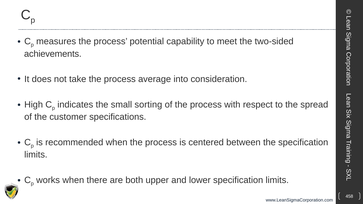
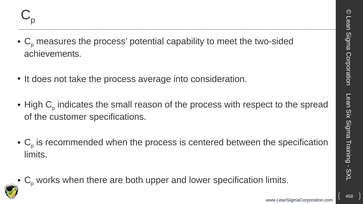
sorting: sorting -> reason (148, 105)
